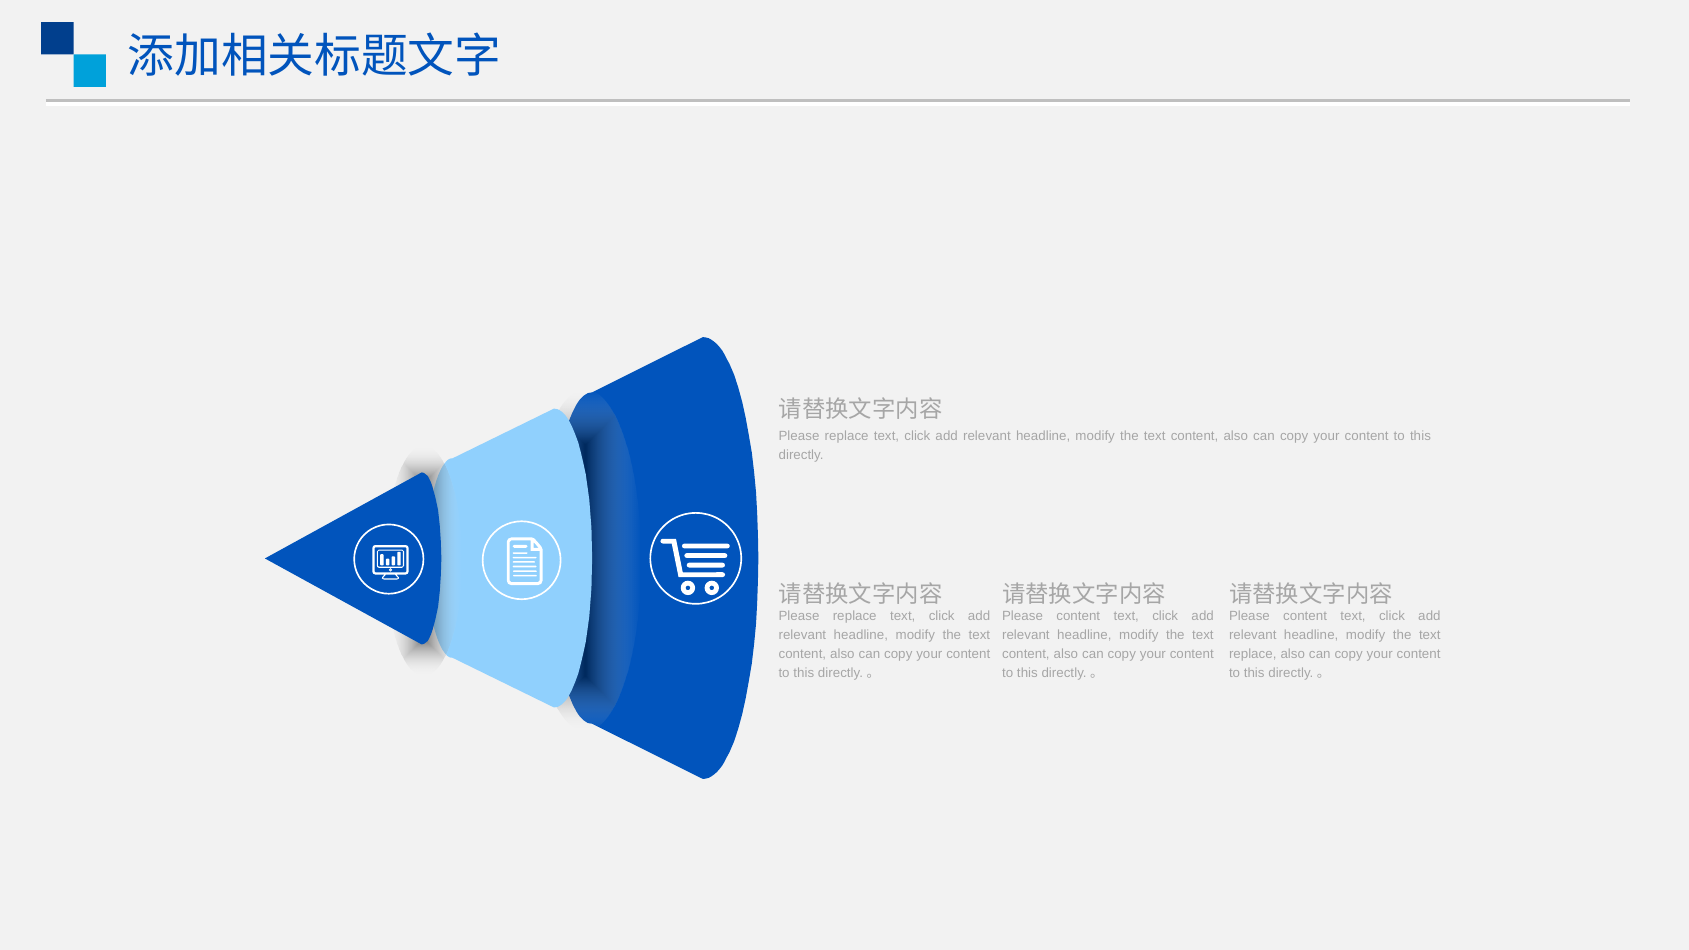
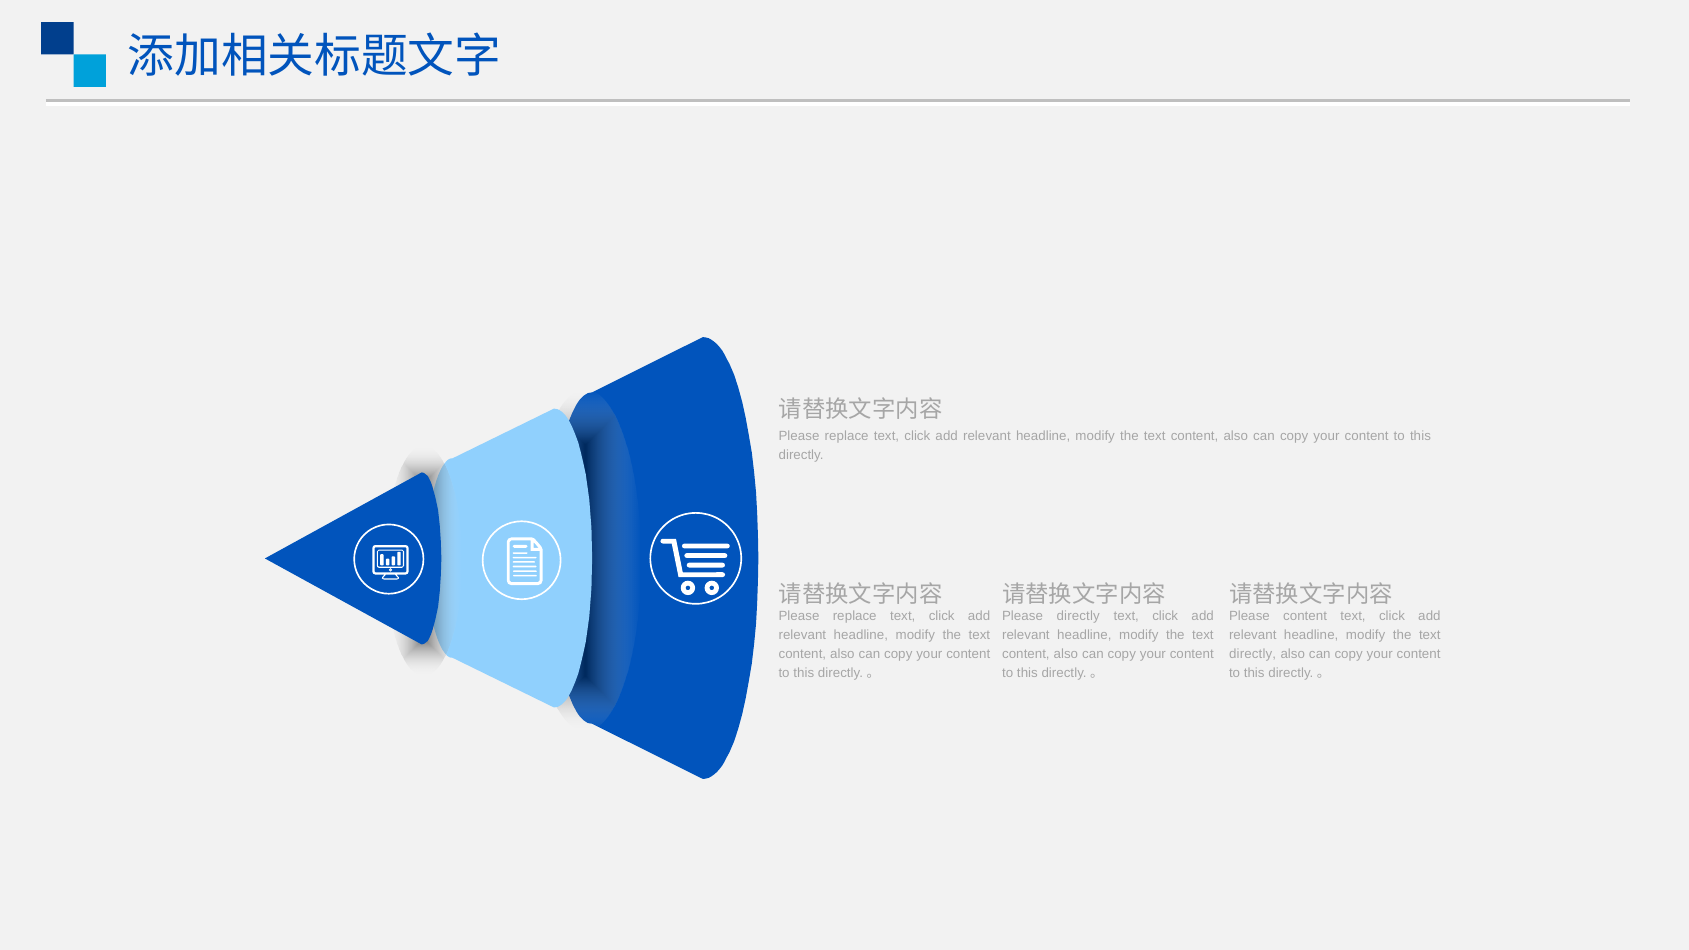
content: content -> directly (1078, 616)
replace: replace -> directly (1253, 654)
